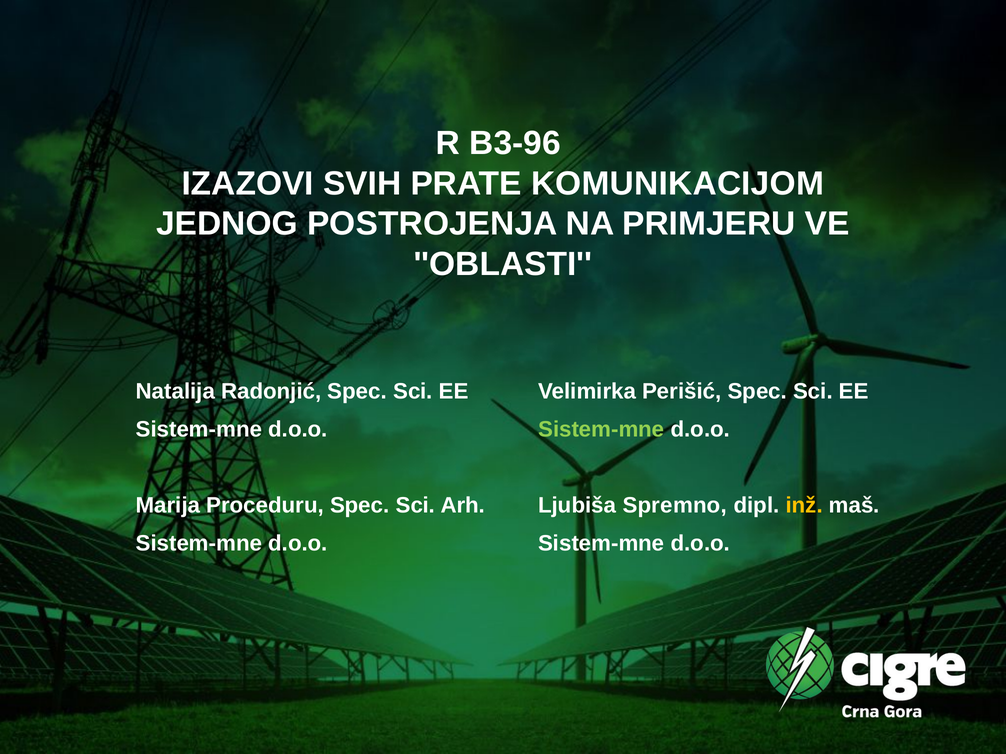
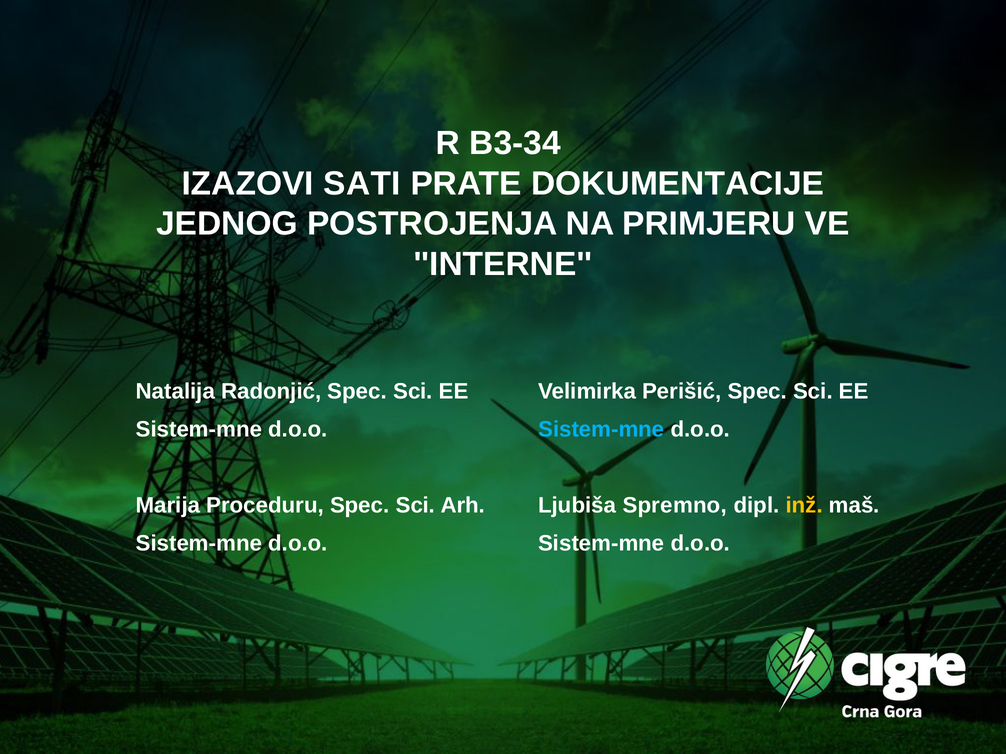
B3-96: B3-96 -> B3-34 (515, 143)
SVIH: SVIH -> SATI (362, 184)
KOMUNIKACIJOM: KOMUNIKACIJOM -> DOKUMENTACIJE (678, 184)
OBLASTI: OBLASTI -> INTERNE (503, 264)
Sistem-mne colour: light green -> light blue (601, 430)
